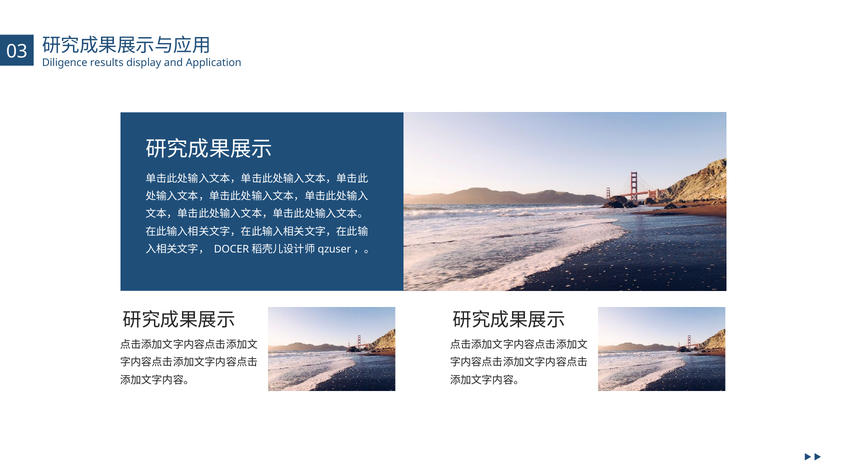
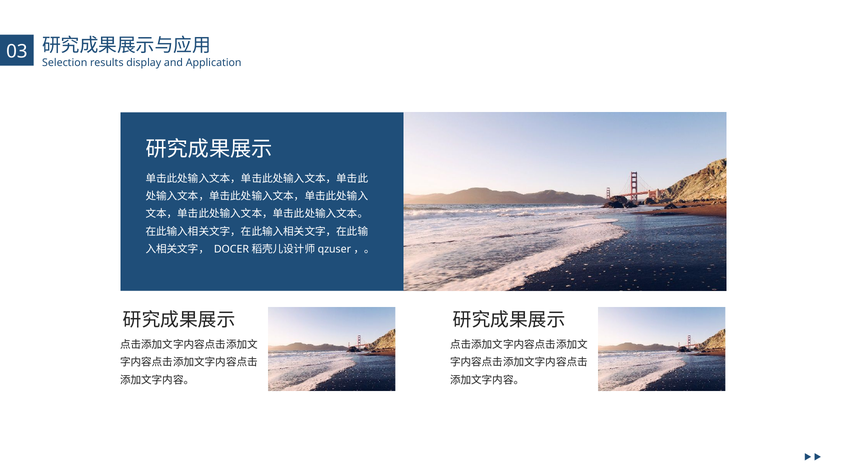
Diligence: Diligence -> Selection (65, 63)
